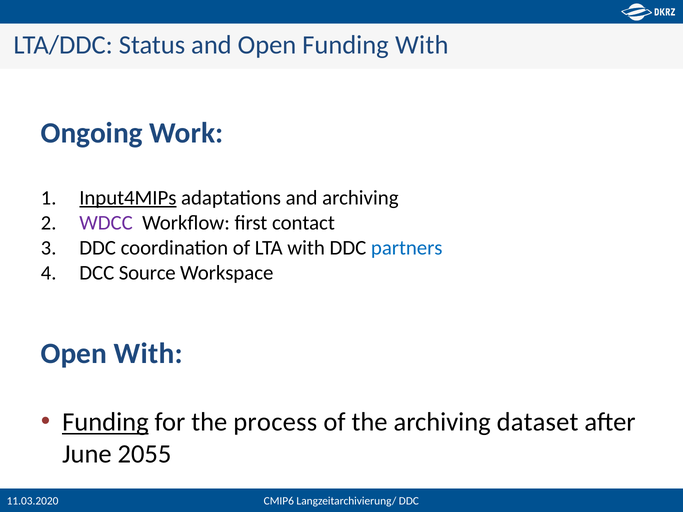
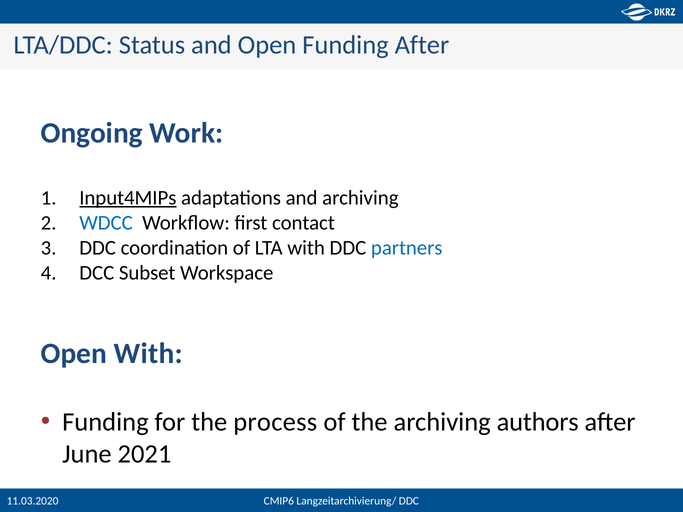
Funding With: With -> After (422, 45)
WDCC colour: purple -> blue (106, 223)
Source: Source -> Subset (147, 273)
Funding underline: present -> none (105, 422)
dataset: dataset -> authors (538, 422)
2055: 2055 -> 2021 (144, 454)
